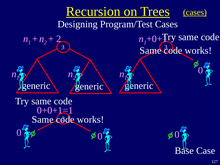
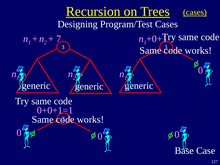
2: 2 -> 7 (59, 39)
